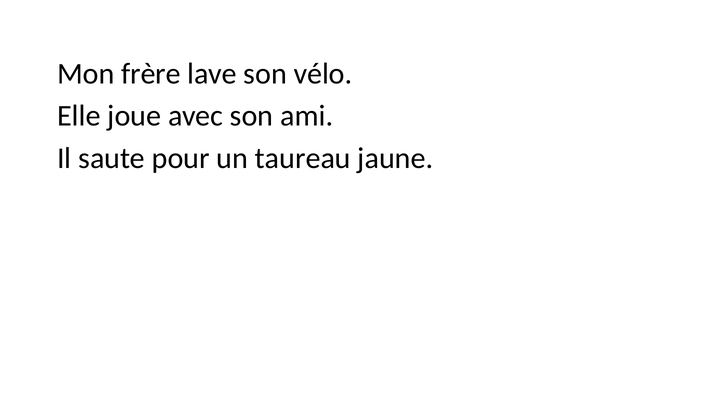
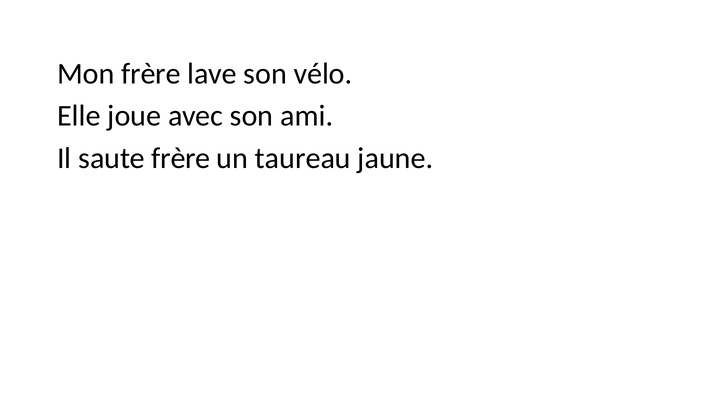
saute pour: pour -> frère (181, 158)
